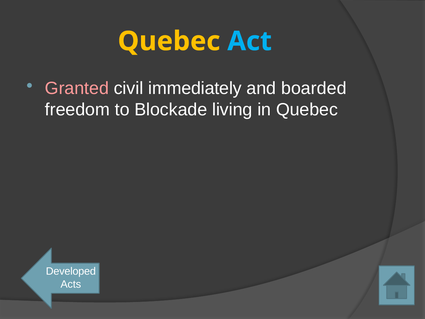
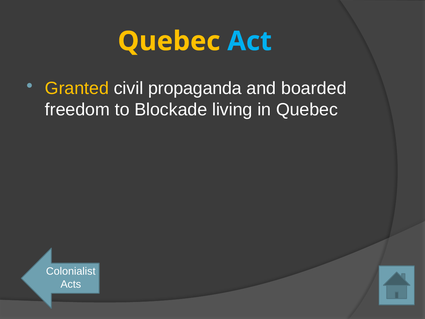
Granted colour: pink -> yellow (77, 88)
immediately: immediately -> propaganda (195, 88)
Developed: Developed -> Colonialist (71, 271)
